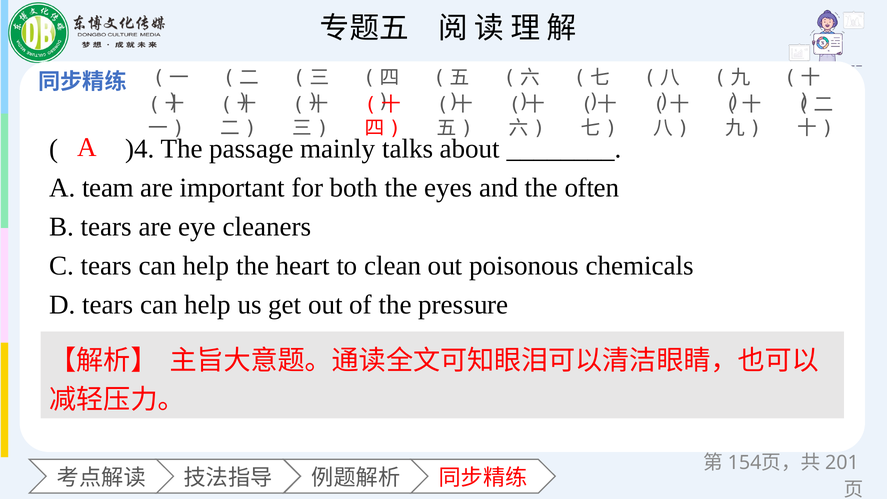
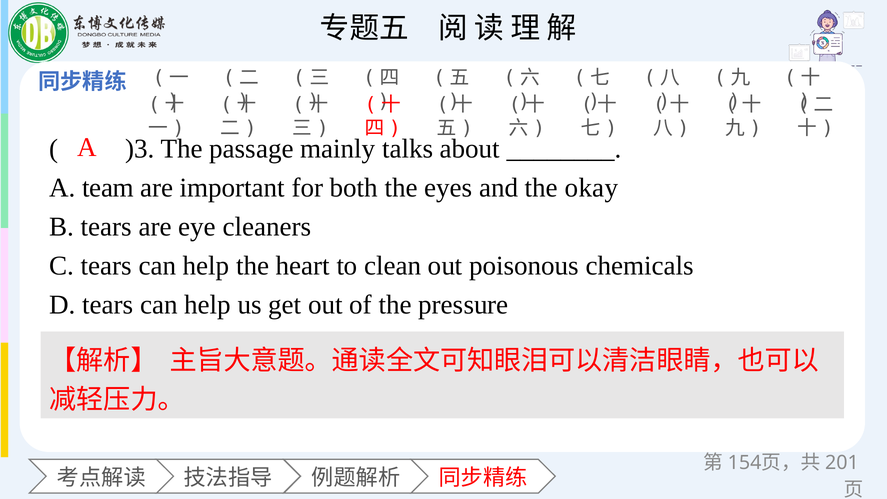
)4: )4 -> )3 (140, 149)
often: often -> okay (592, 188)
